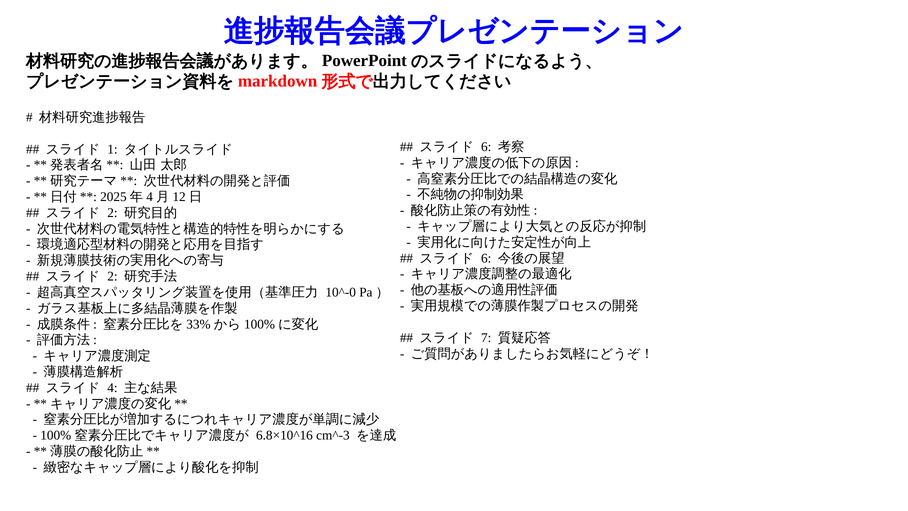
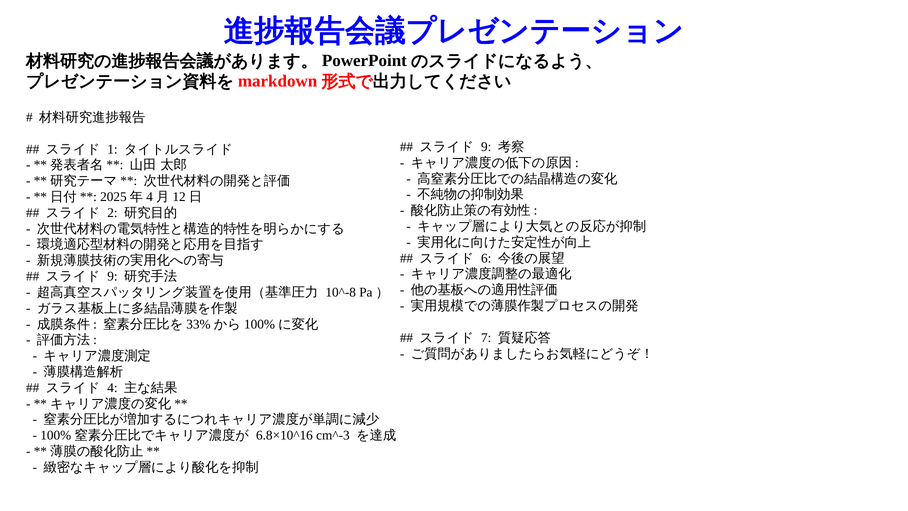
6: 6 -> 9 (486, 147)
2: 2 -> 9 (112, 276)
10^-0: 10^-0 -> 10^-8 (341, 292)
